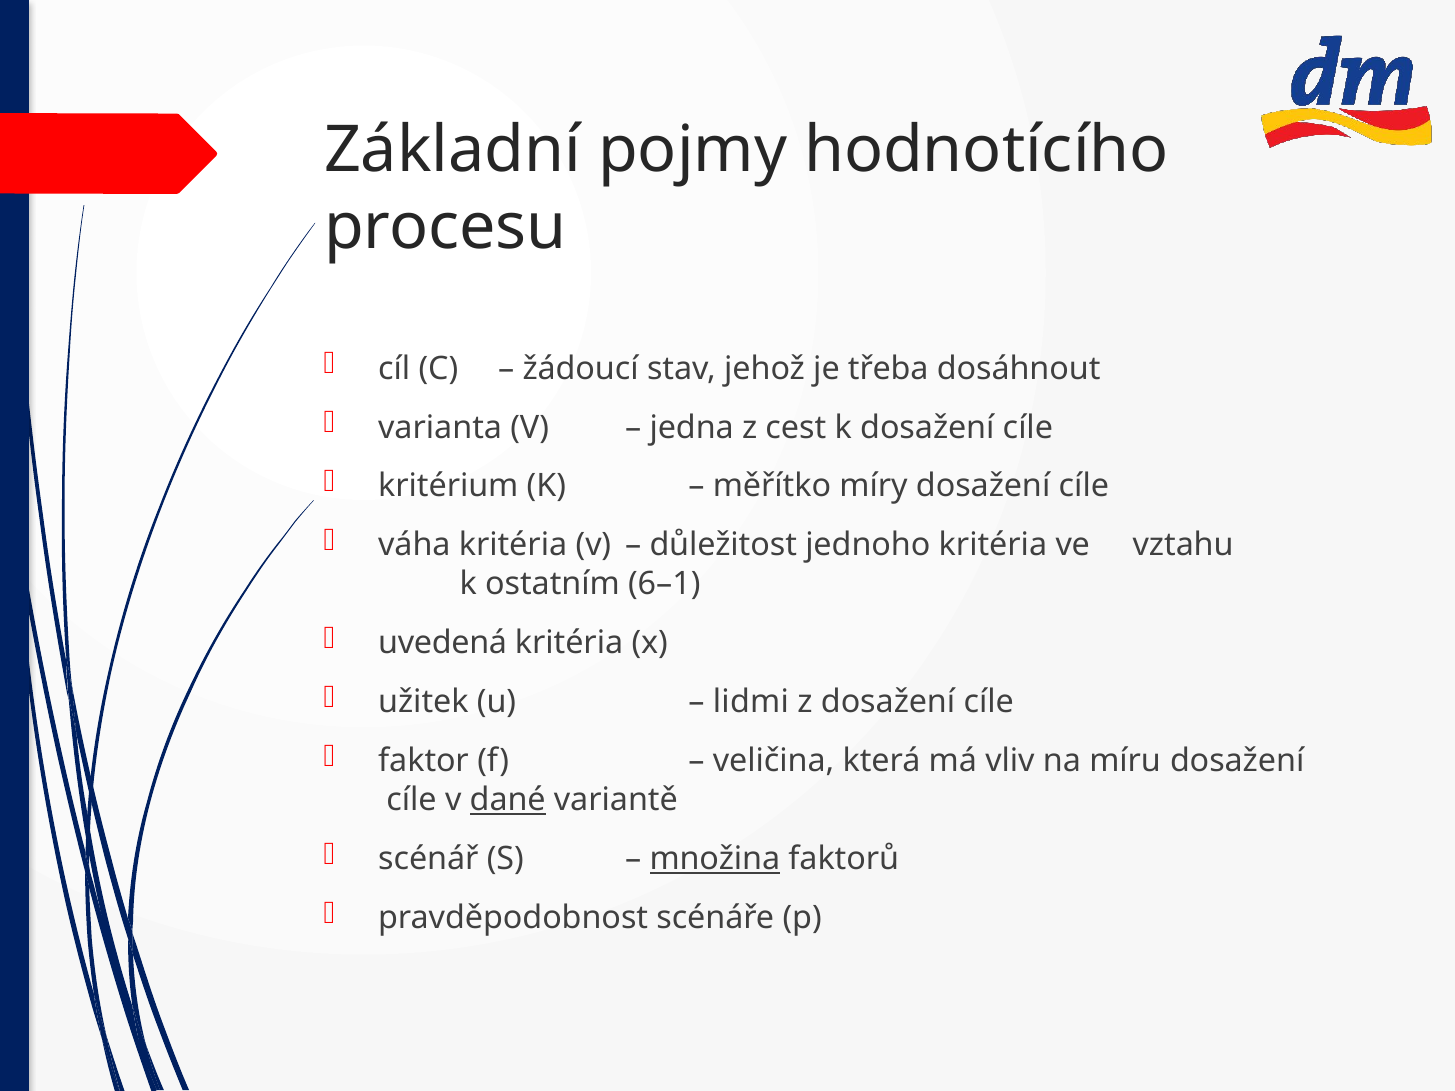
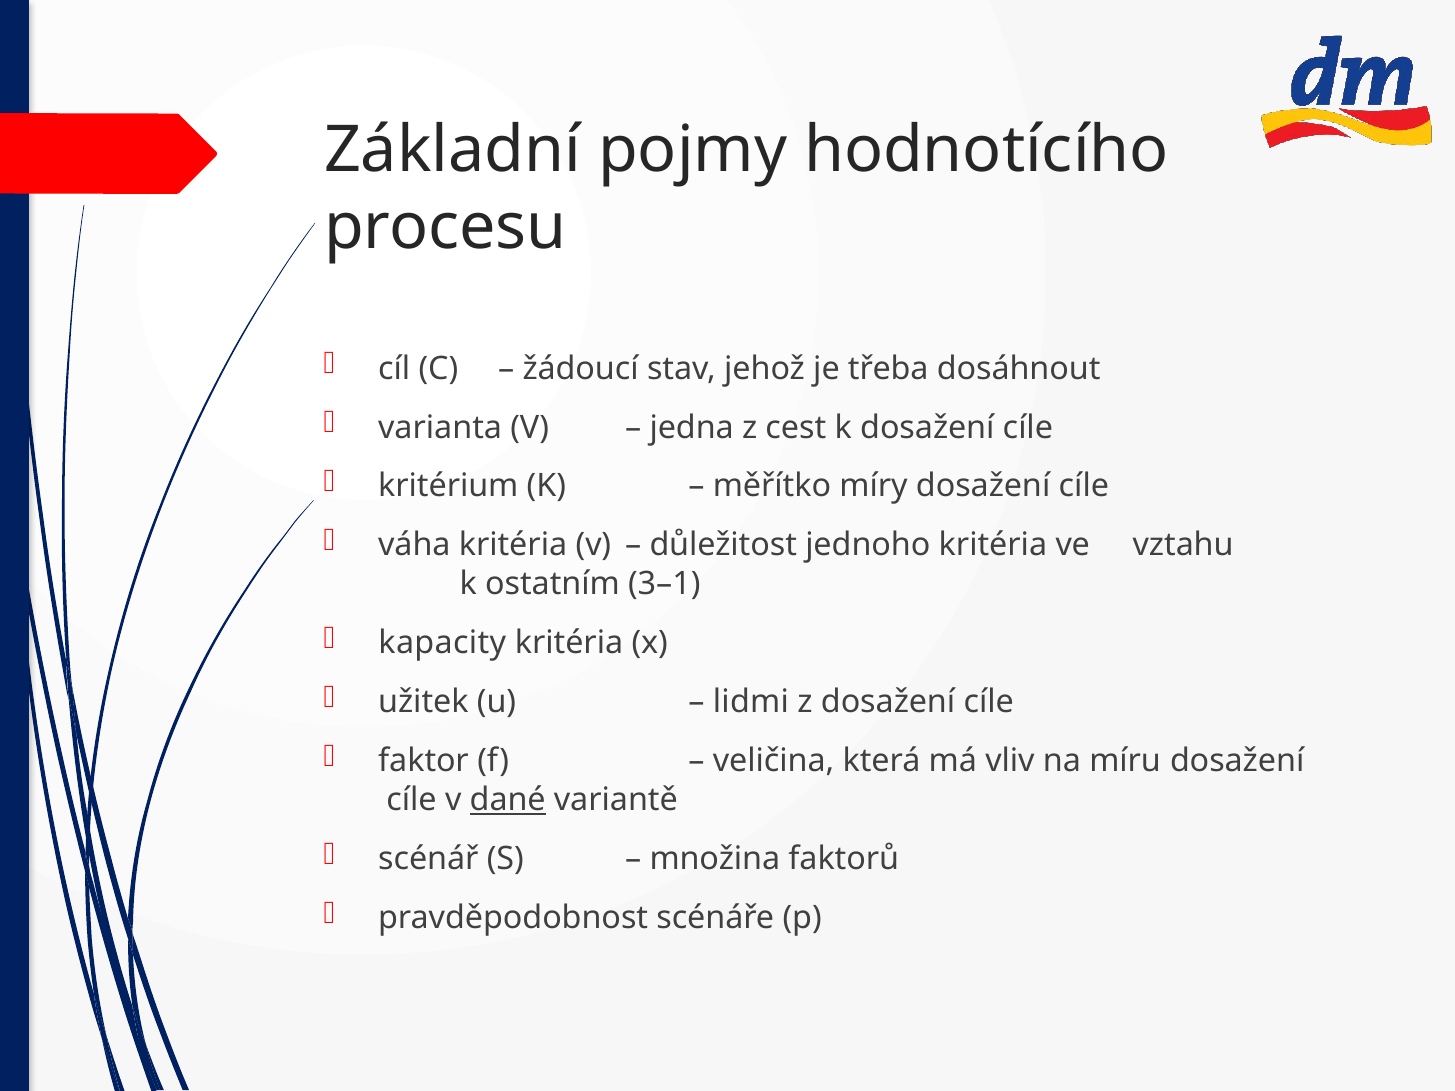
6–1: 6–1 -> 3–1 (664, 584)
uvedená: uvedená -> kapacity (442, 643)
množina underline: present -> none (715, 859)
